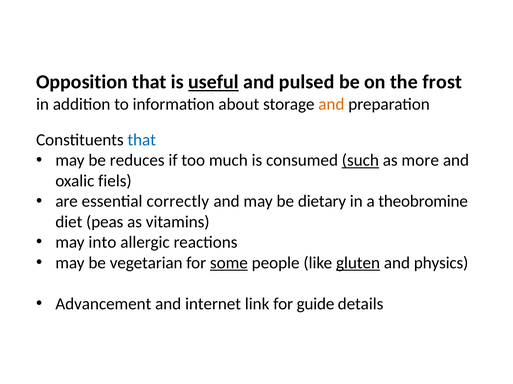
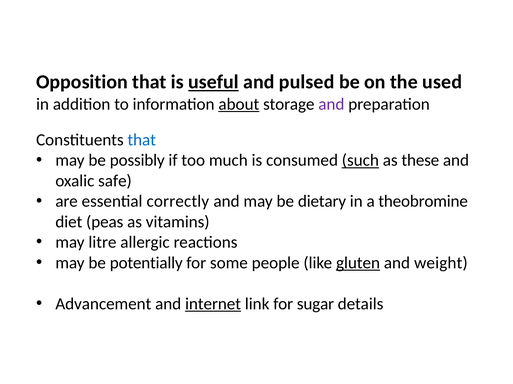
frost: frost -> used (442, 82)
about underline: none -> present (239, 104)
and colour: orange -> purple (331, 104)
reduces: reduces -> possibly (137, 161)
more: more -> these (420, 161)
fiels: fiels -> safe (115, 181)
into: into -> litre (102, 243)
vegetarian: vegetarian -> potentially (146, 263)
some underline: present -> none (229, 263)
physics: physics -> weight (441, 263)
internet underline: none -> present (213, 304)
guide: guide -> sugar (315, 304)
